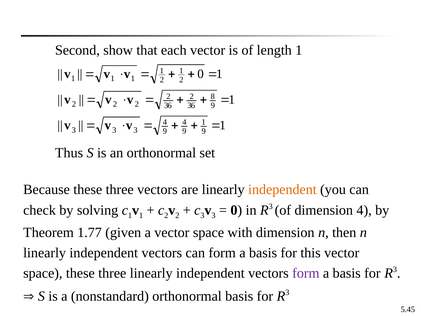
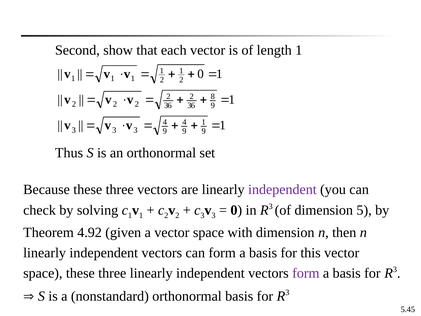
independent colour: orange -> purple (282, 189)
dimension 4: 4 -> 5 (364, 210)
1.77: 1.77 -> 4.92 (90, 232)
